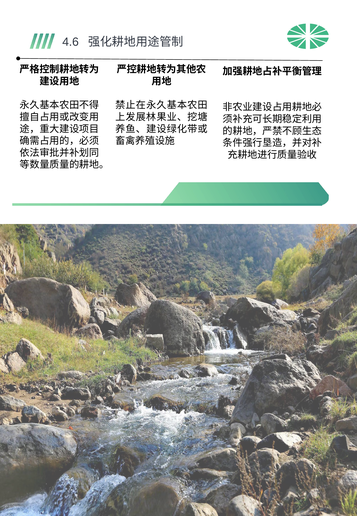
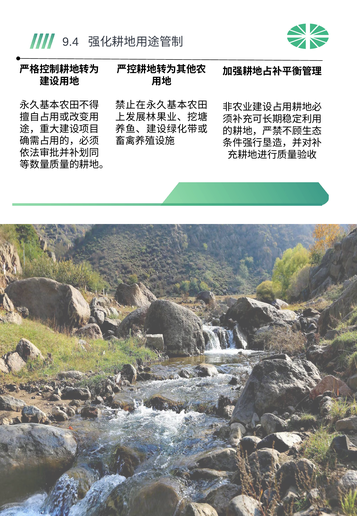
4.6: 4.6 -> 9.4 (71, 42)
